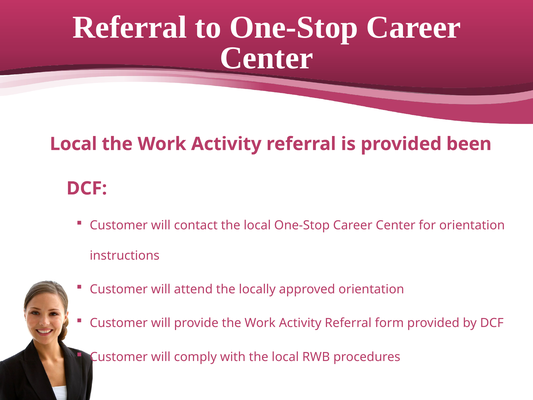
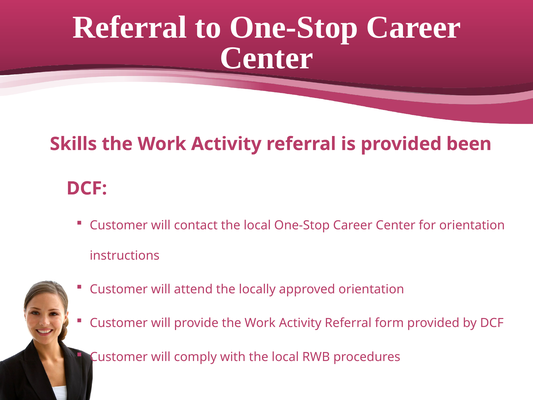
Local: Local -> Skills (73, 144)
